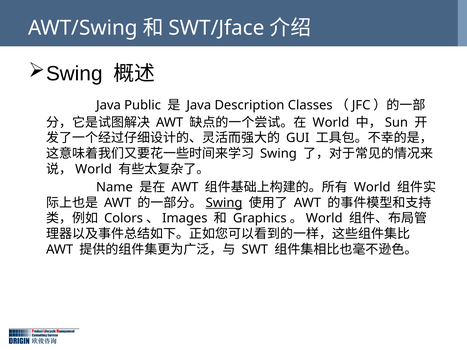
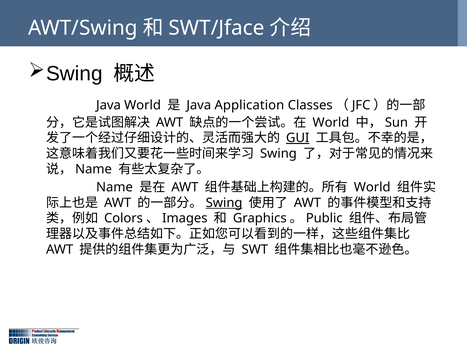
Java Public: Public -> World (143, 105)
Description: Description -> Application (249, 105)
GUI underline: none -> present (298, 138)
World: World -> Name (94, 169)
World: World -> Public (324, 219)
